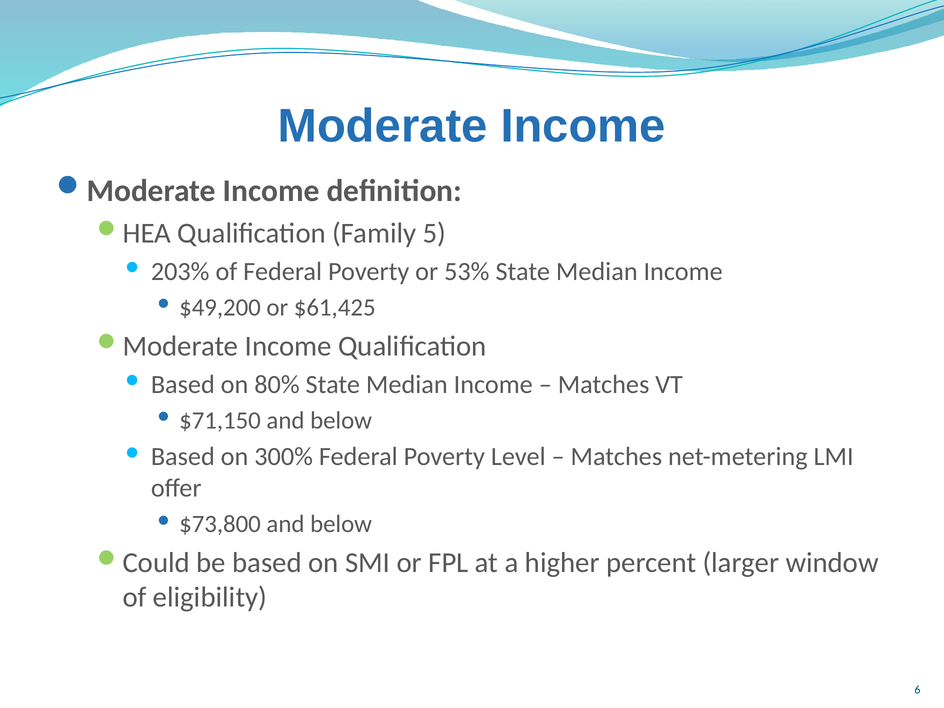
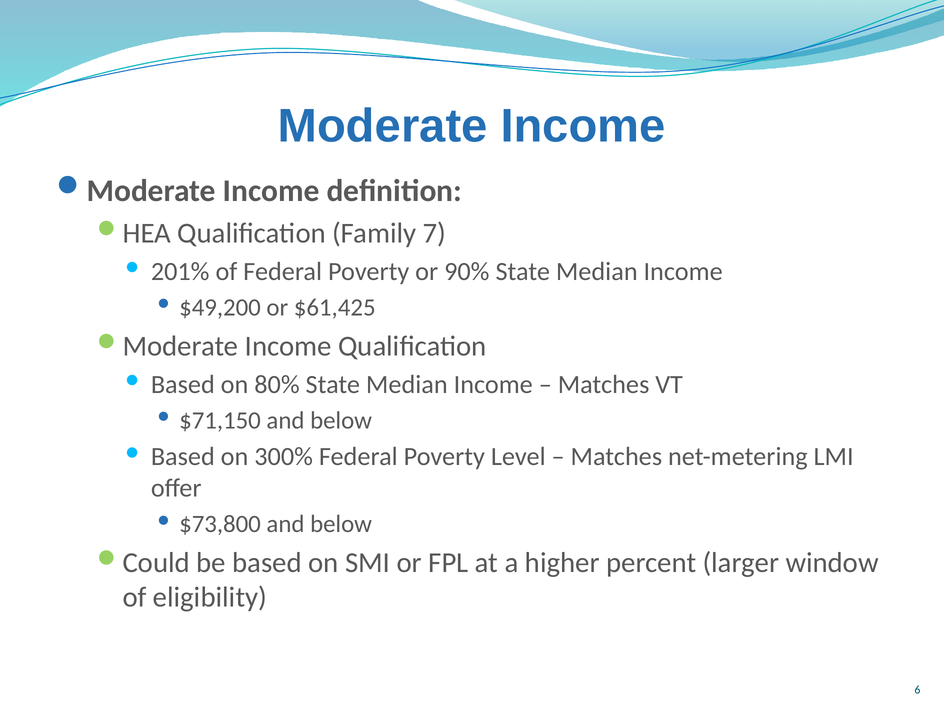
5: 5 -> 7 (435, 233)
203%: 203% -> 201% (180, 272)
53%: 53% -> 90% (467, 272)
